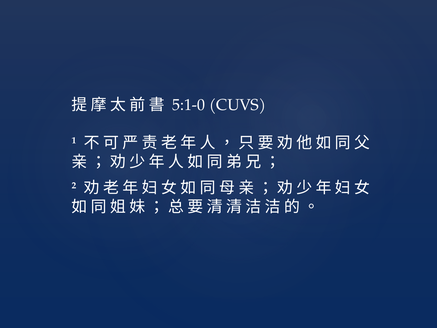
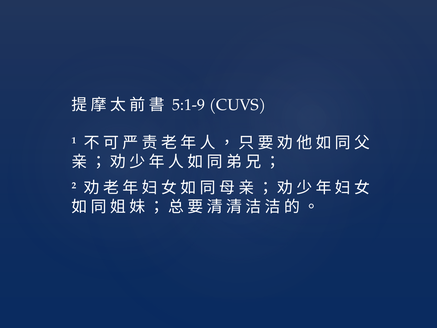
5:1-0: 5:1-0 -> 5:1-9 (189, 105)
